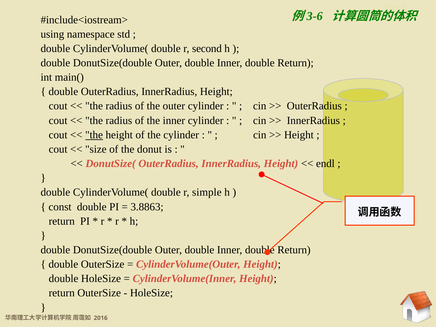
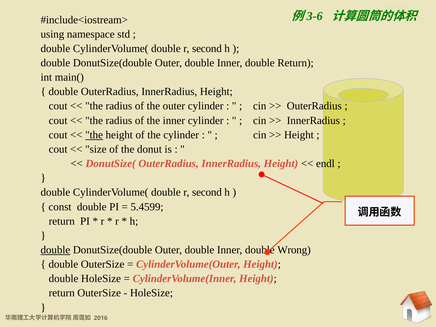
simple: simple -> second (207, 192)
3.8863: 3.8863 -> 5.4599 (147, 207)
double underline: none -> present (55, 250)
Return: Return -> Wrong (294, 250)
